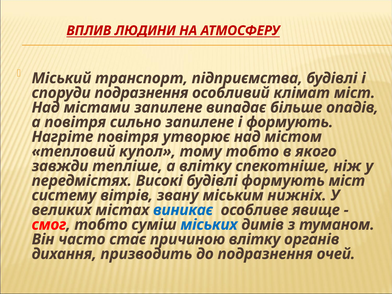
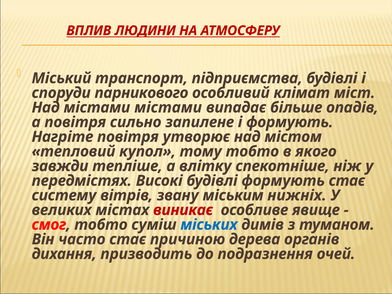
споруди подразнення: подразнення -> парникового (141, 93)
містами запилене: запилене -> містами (168, 107)
формують міст: міст -> стає (347, 181)
виникає colour: blue -> red (183, 210)
причиною влітку: влітку -> дерева (255, 239)
